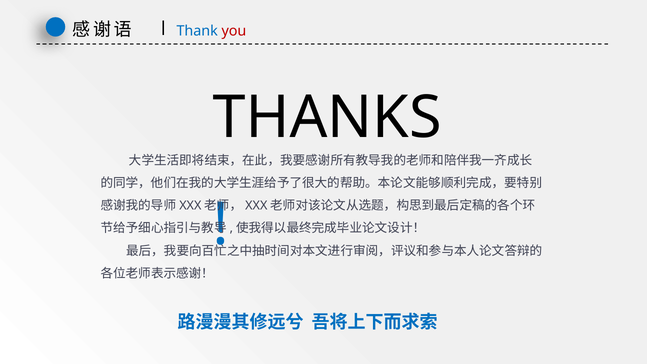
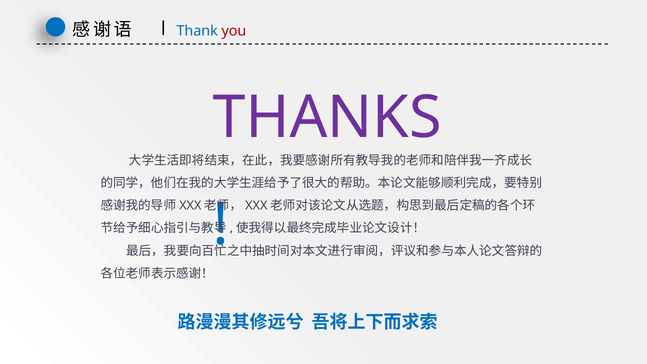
THANKS colour: black -> purple (327, 118)
